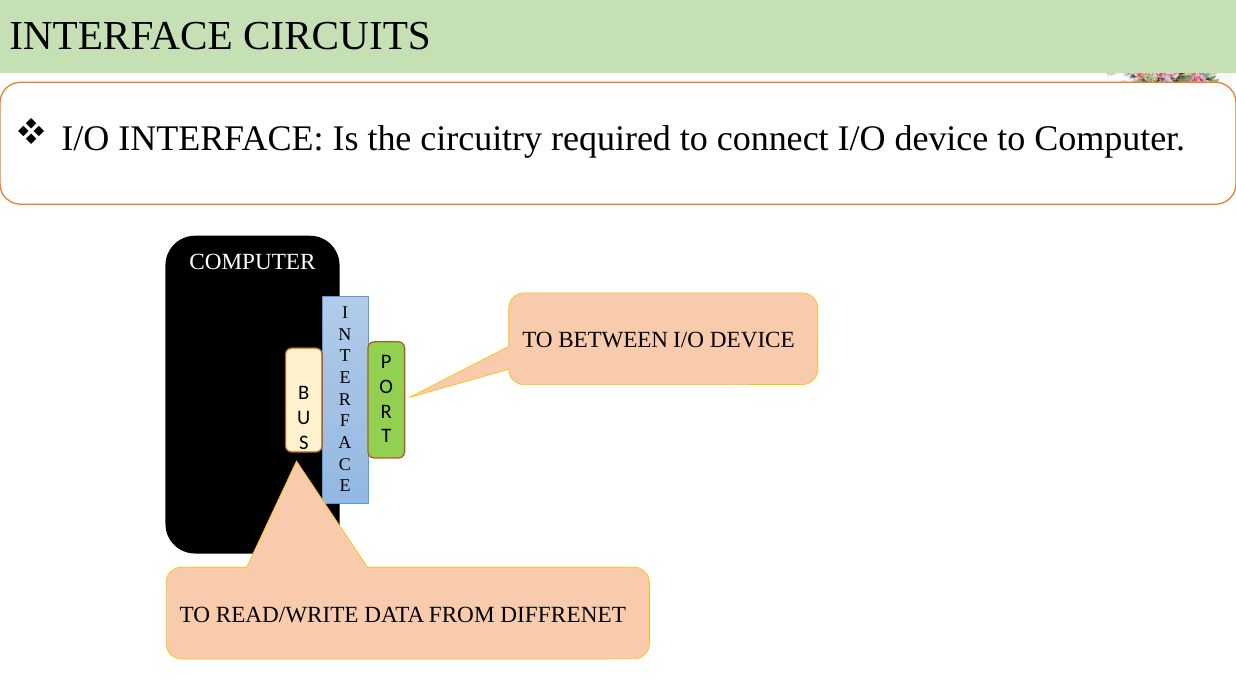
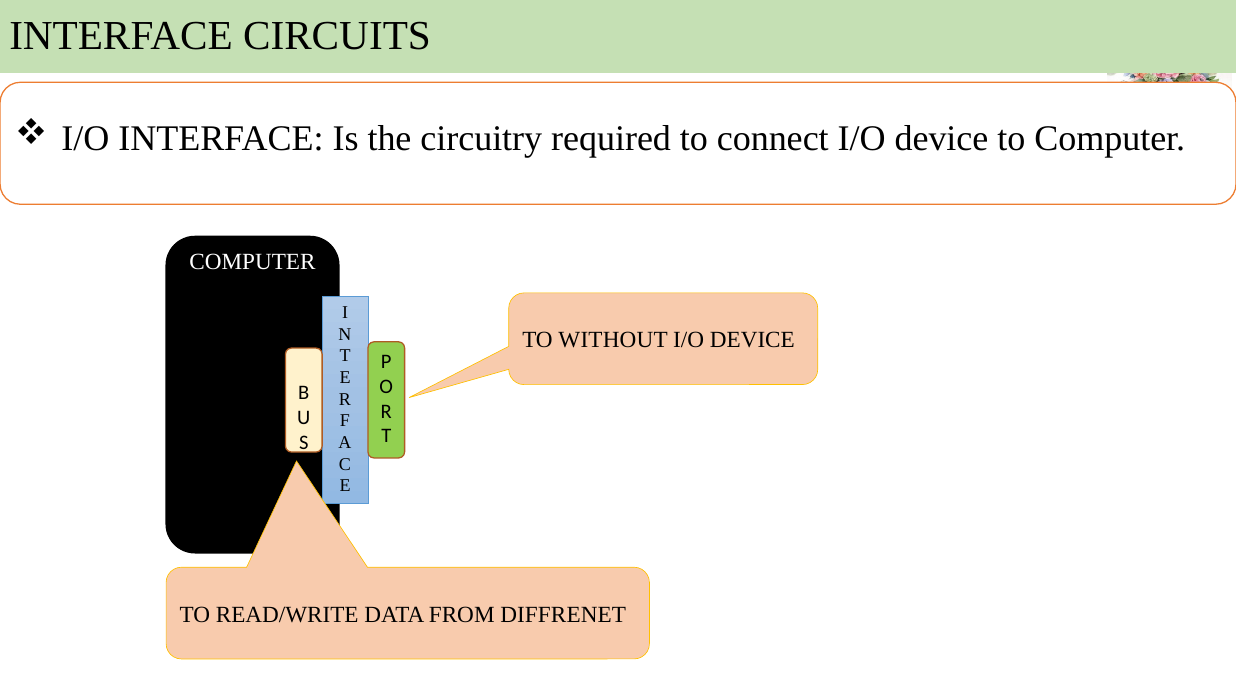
BETWEEN: BETWEEN -> WITHOUT (613, 341)
